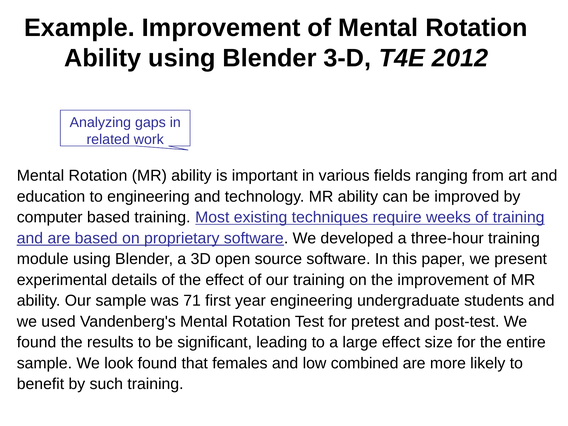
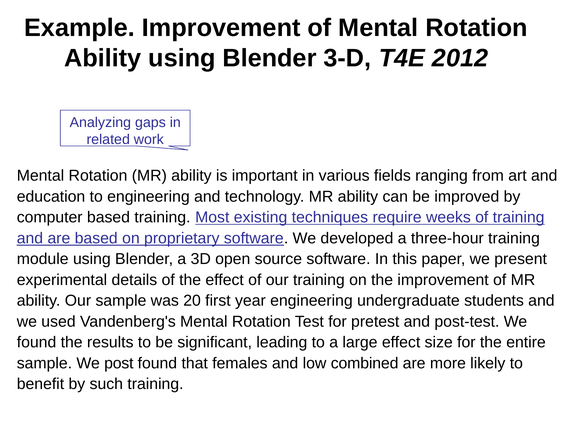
71: 71 -> 20 (192, 301)
look: look -> post (119, 363)
